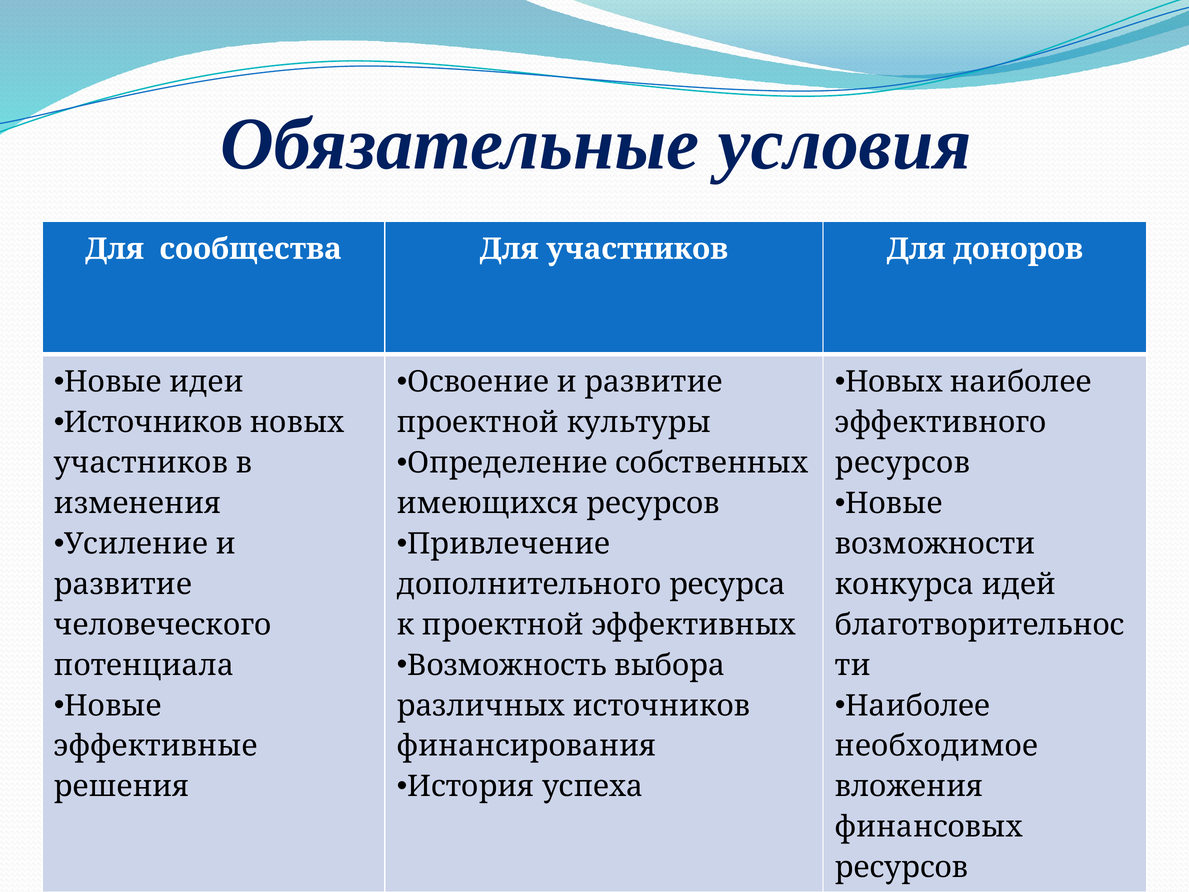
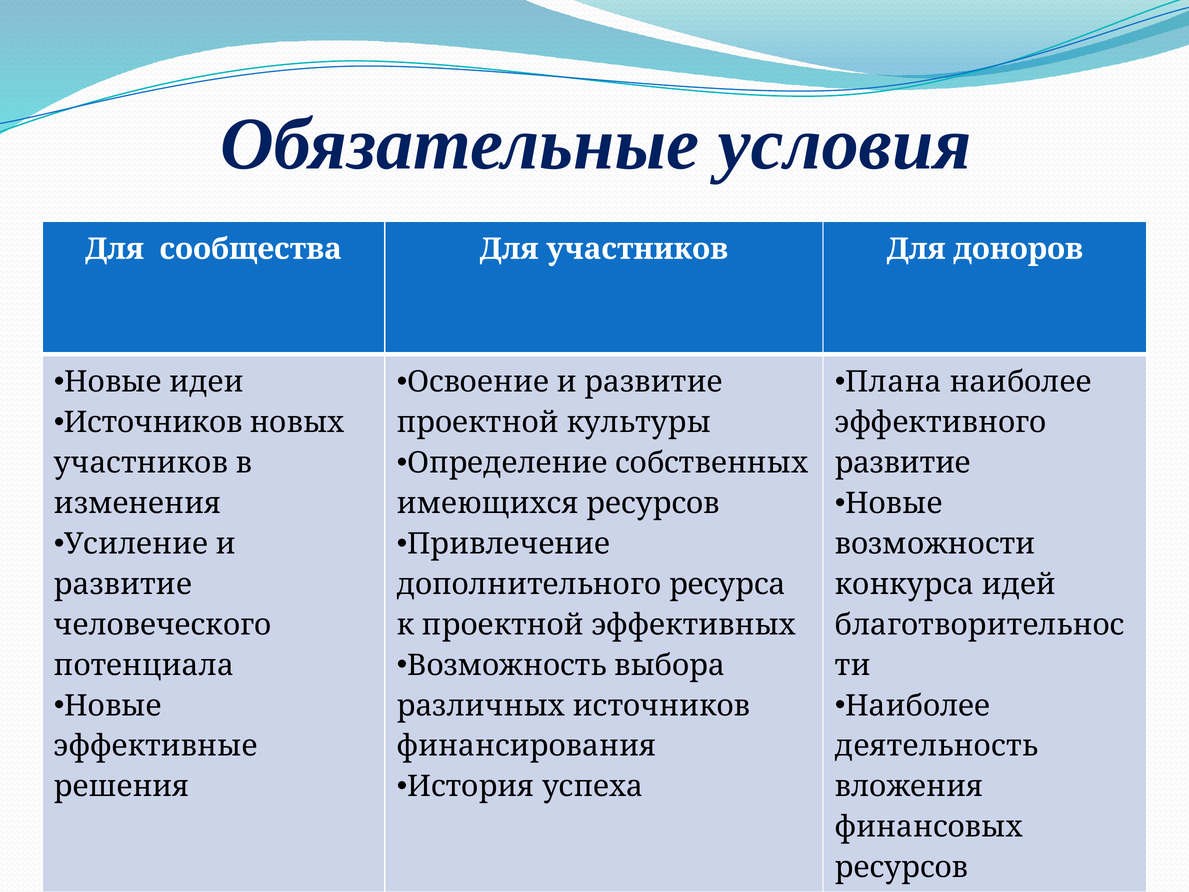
Новых: Новых -> Плана (894, 382)
ресурсов: ресурсов -> развитие (903, 463)
необходимое: необходимое -> деятельность (937, 746)
